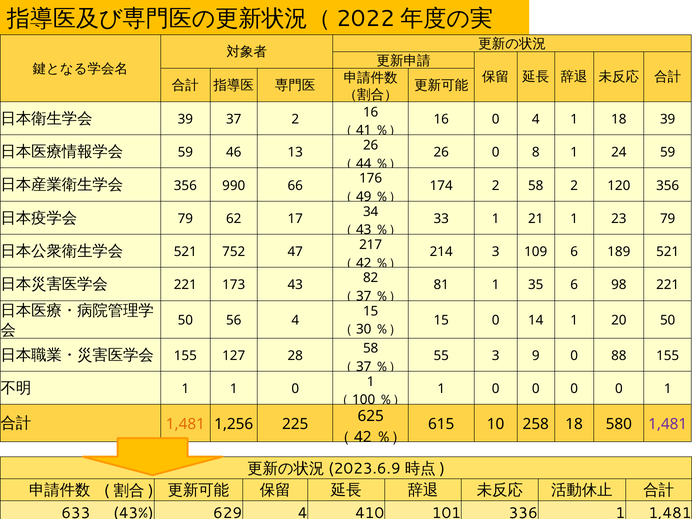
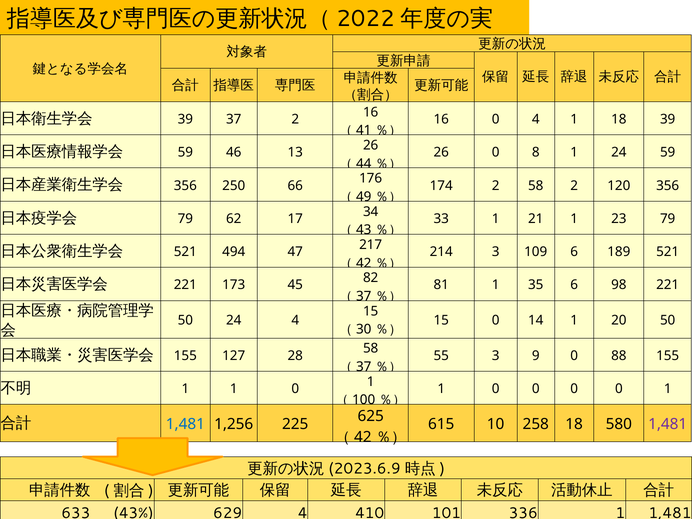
990: 990 -> 250 (234, 186)
752: 752 -> 494 (234, 252)
173 43: 43 -> 45 (295, 285)
50 56: 56 -> 24 (234, 320)
1,481 colour: orange -> blue (185, 424)
